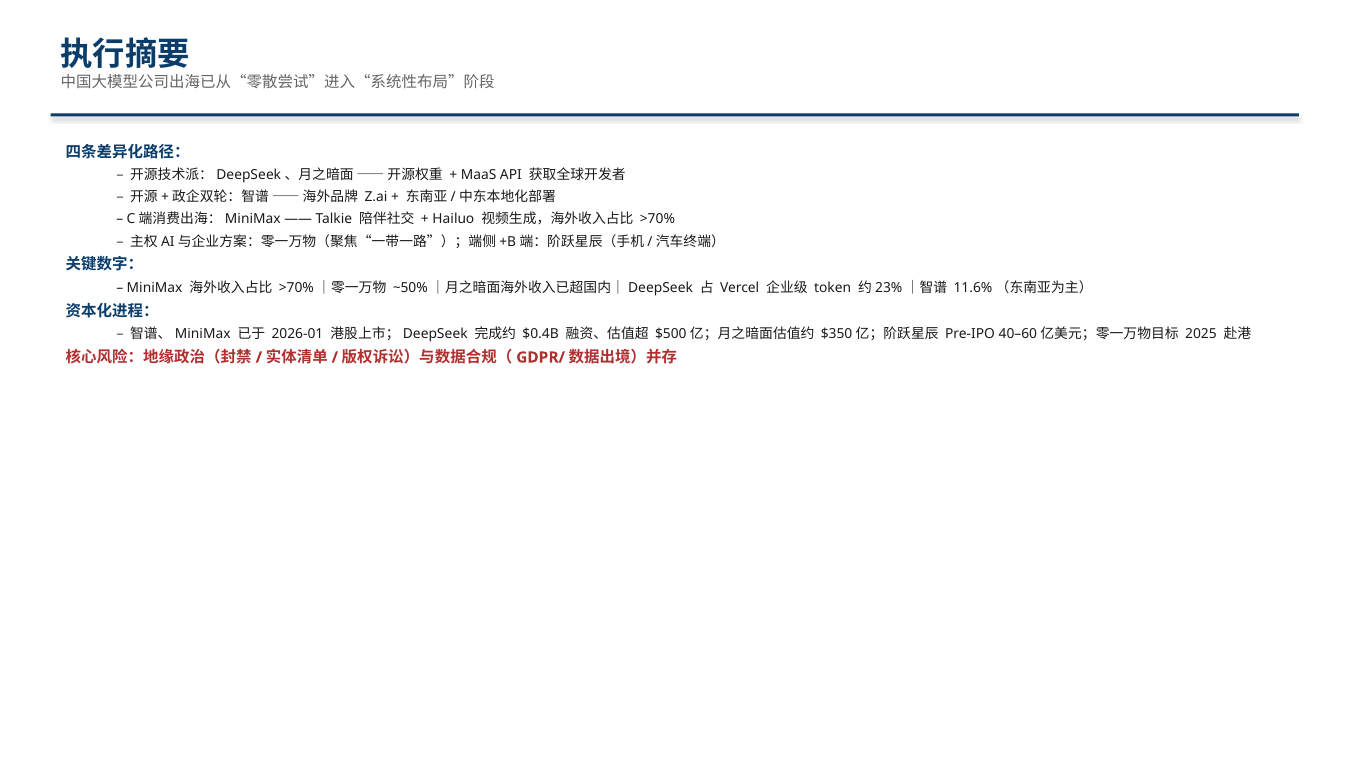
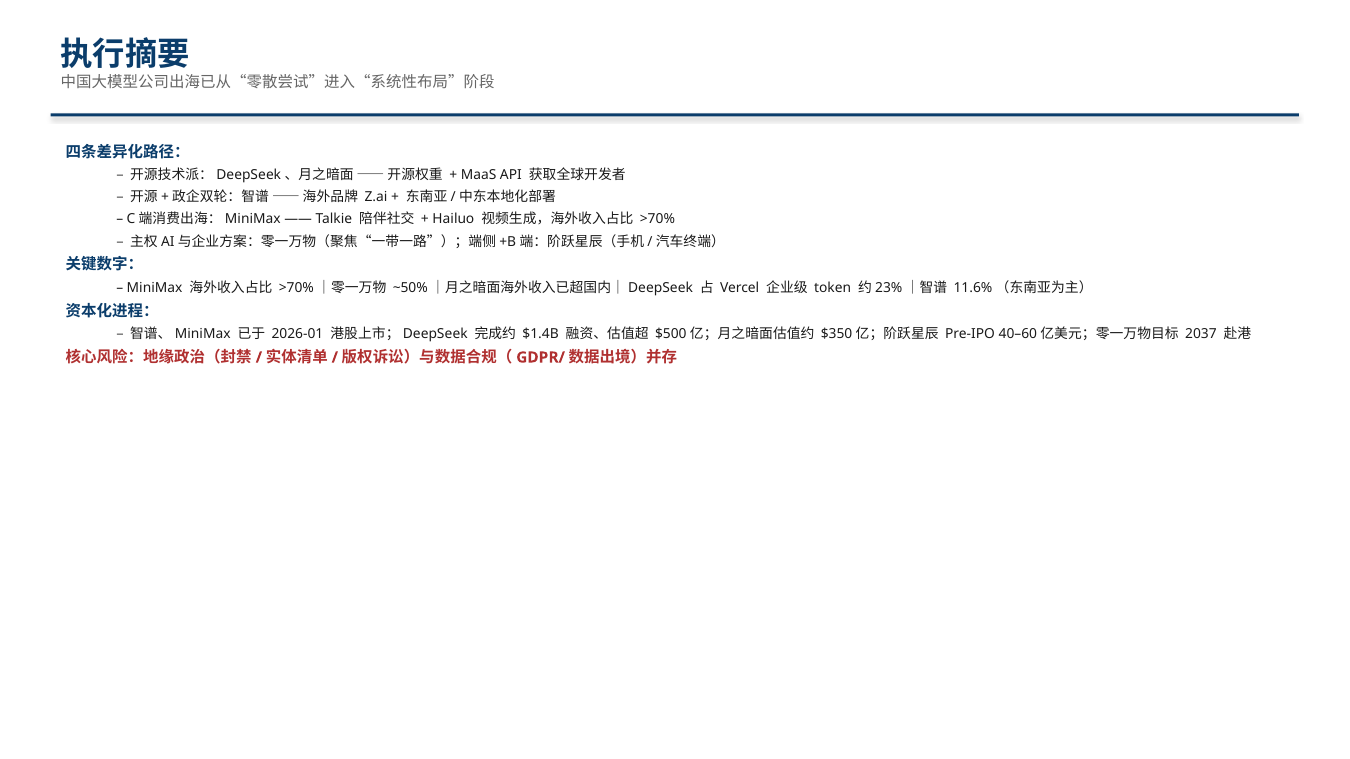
$0.4B: $0.4B -> $1.4B (541, 334)
2025: 2025 -> 2037 (1201, 334)
